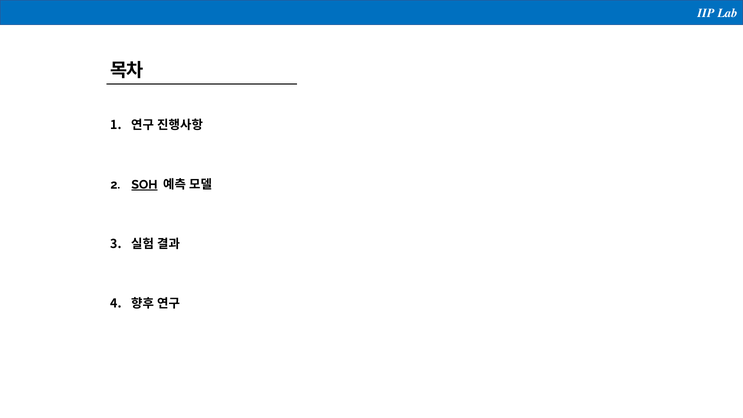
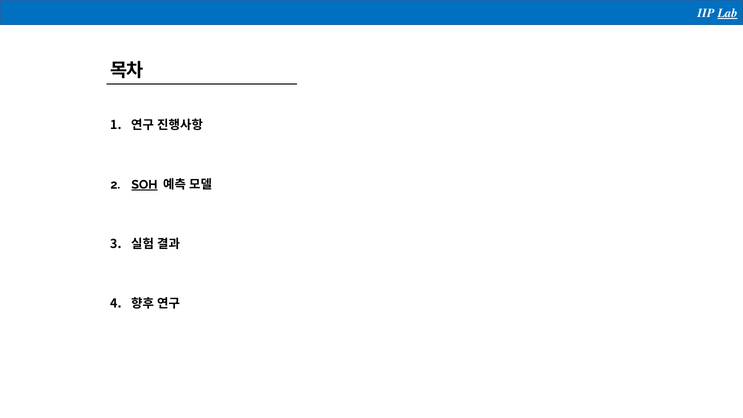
Lab underline: none -> present (727, 13)
